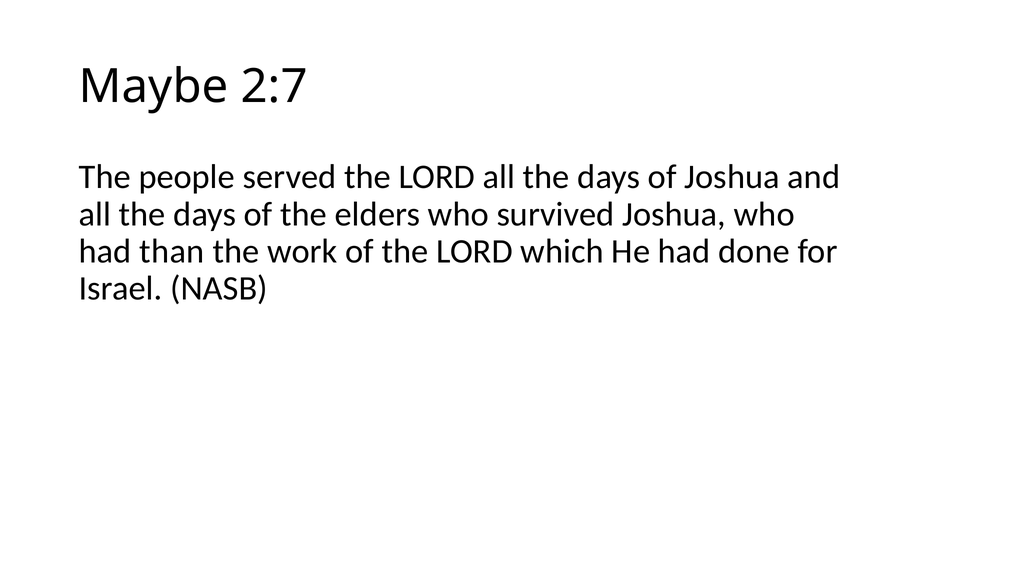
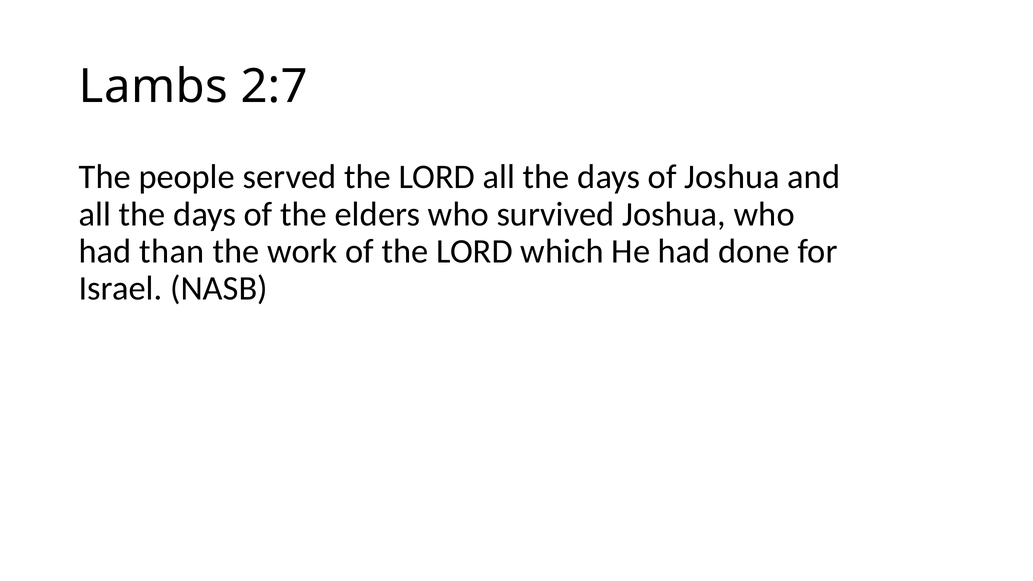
Maybe: Maybe -> Lambs (153, 87)
